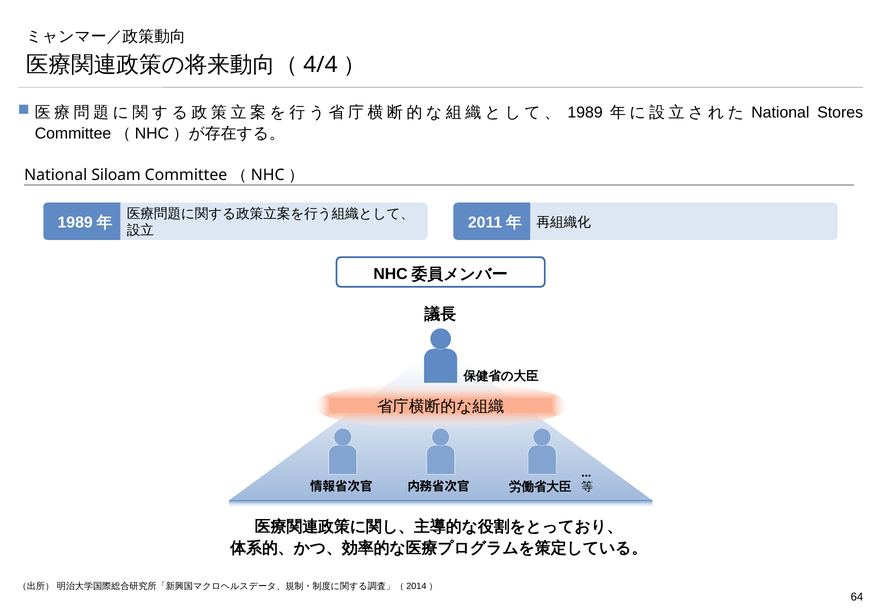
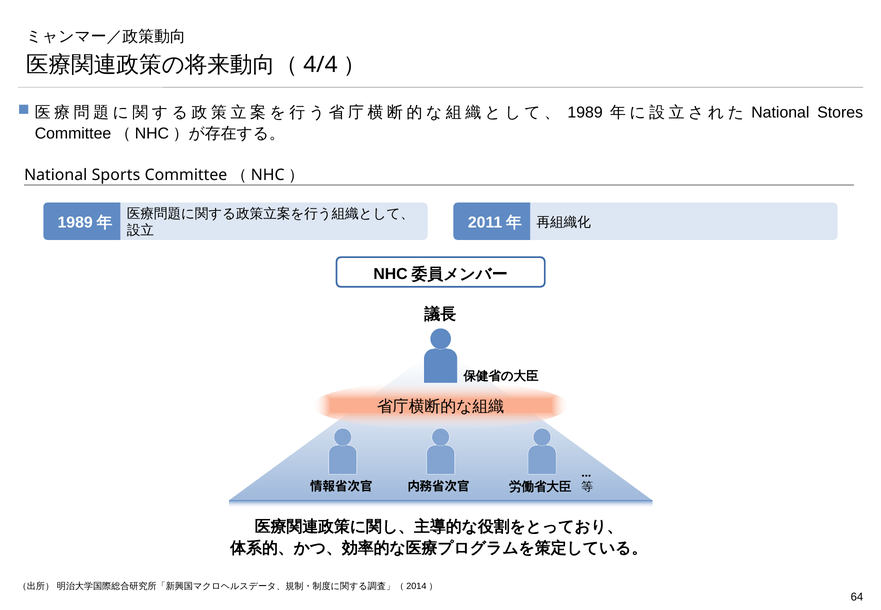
Siloam: Siloam -> Sports (116, 175)
